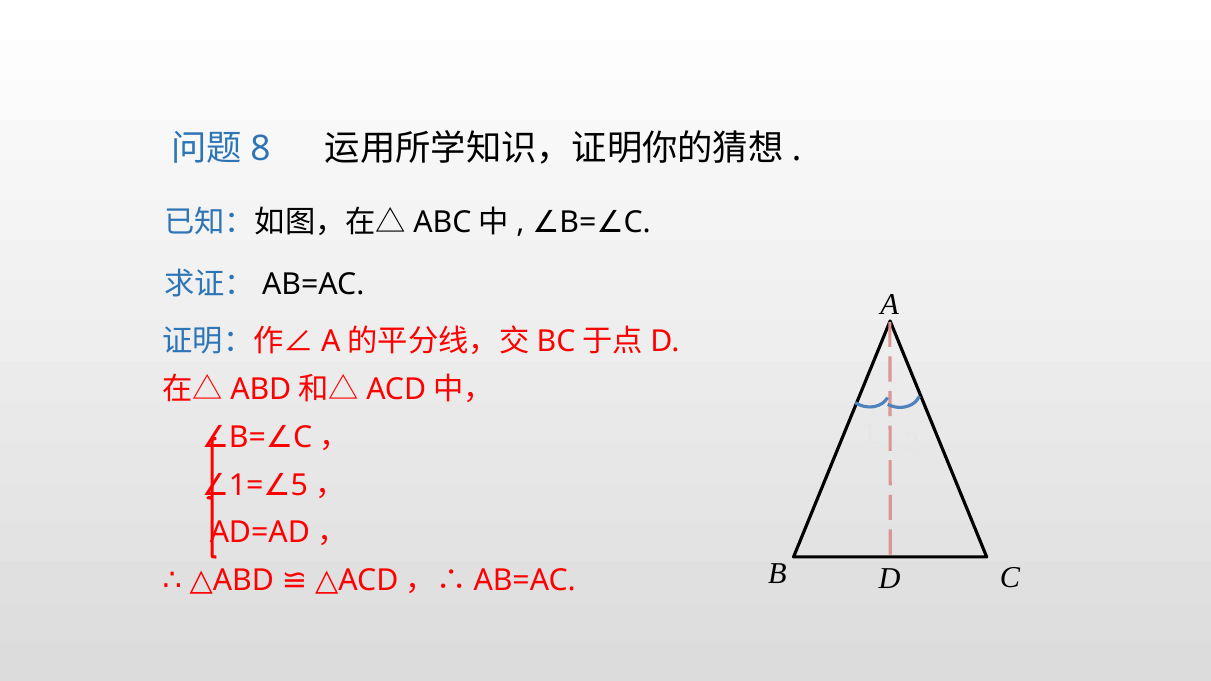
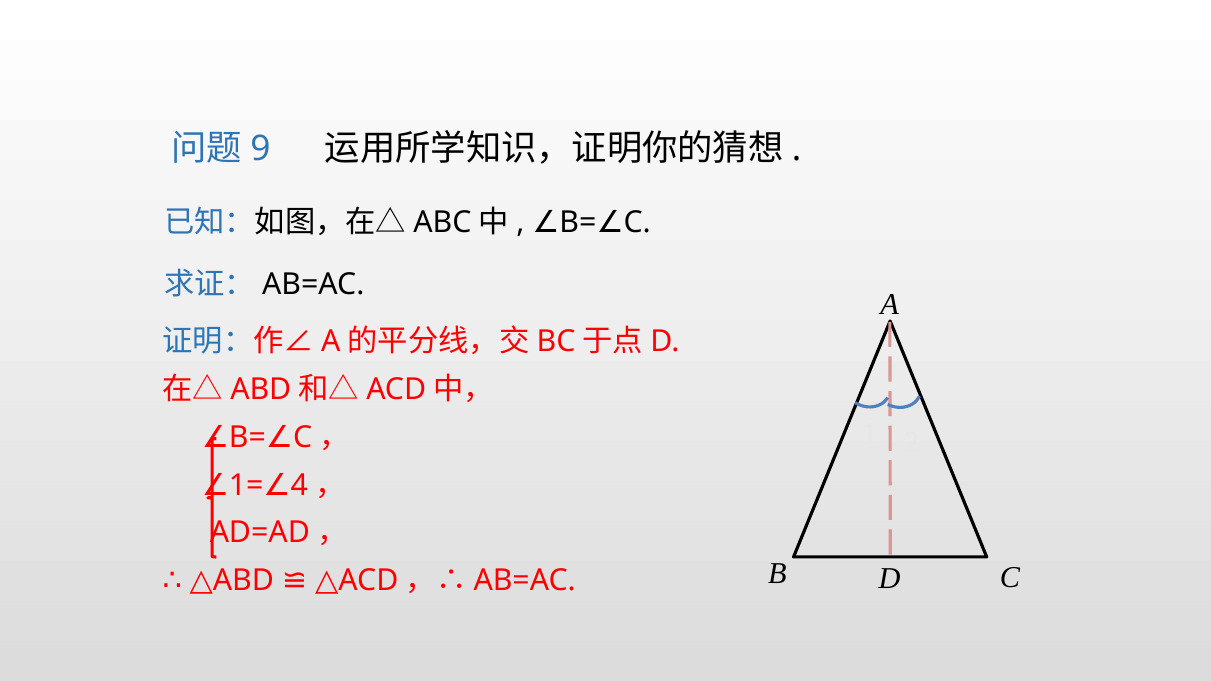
8: 8 -> 9 (261, 149)
5: 5 -> 4 (299, 485)
